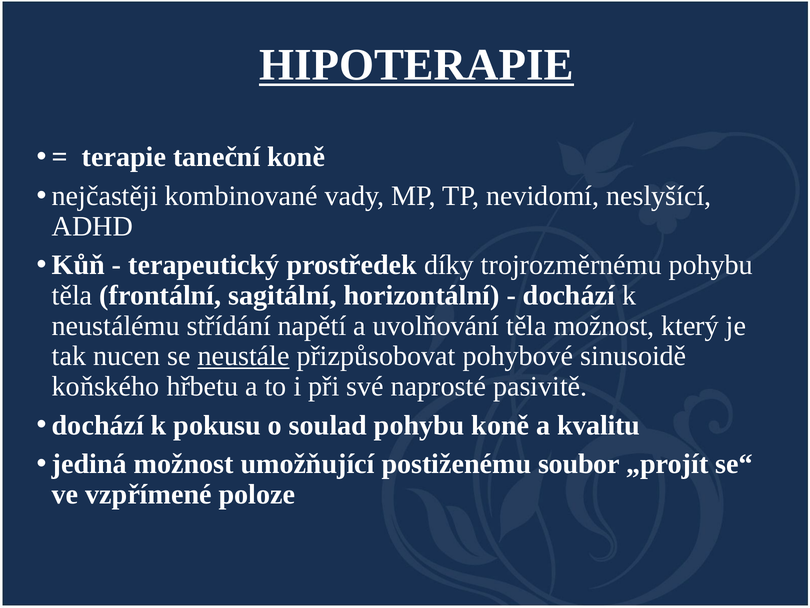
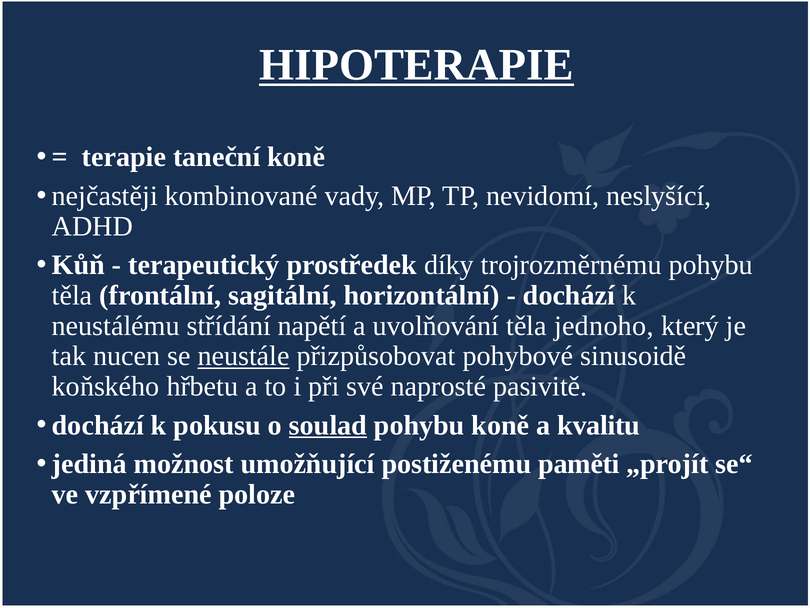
těla možnost: možnost -> jednoho (604, 325)
soulad underline: none -> present (328, 425)
soubor: soubor -> paměti (579, 464)
